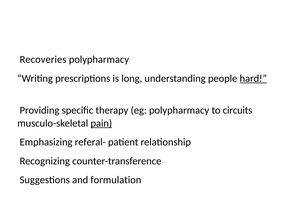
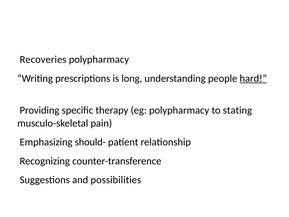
circuits: circuits -> stating (237, 110)
pain underline: present -> none (101, 123)
referal-: referal- -> should- (90, 142)
formulation: formulation -> possibilities (116, 180)
